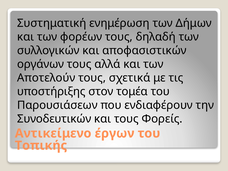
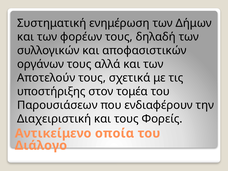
Συνοδευτικών: Συνοδευτικών -> Διαχειριστική (54, 119)
έργων: έργων -> οποία (114, 133)
Τοπικής: Τοπικής -> Διάλογο (41, 146)
